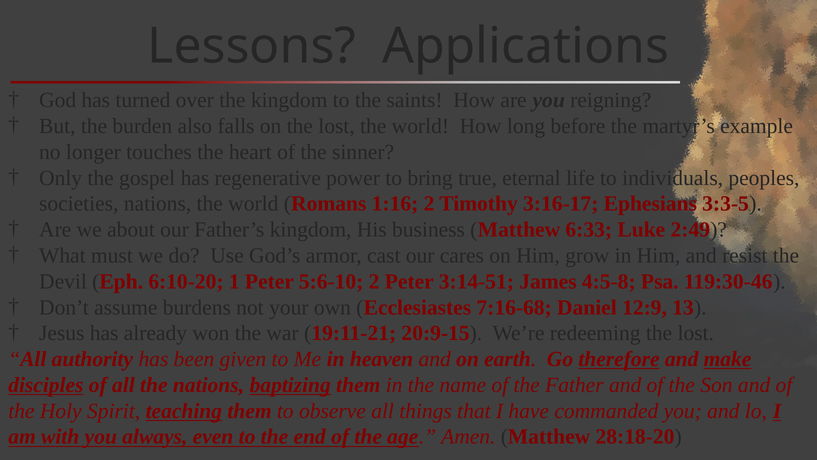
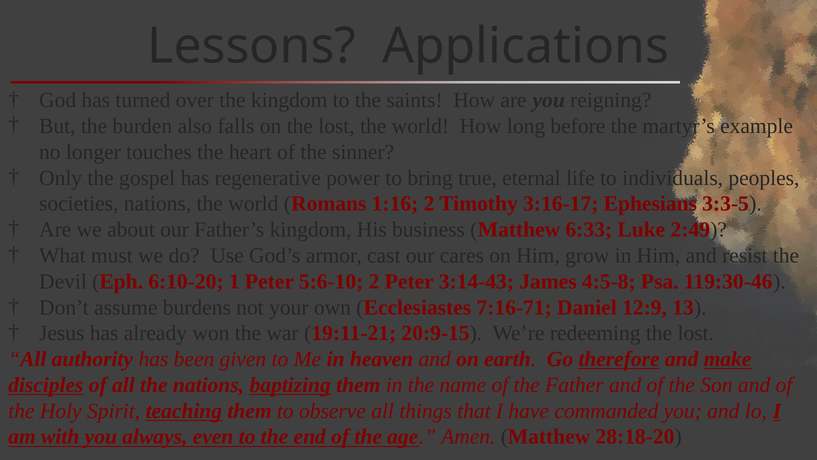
3:14-51: 3:14-51 -> 3:14-43 (476, 281)
7:16-68: 7:16-68 -> 7:16-71 (514, 307)
